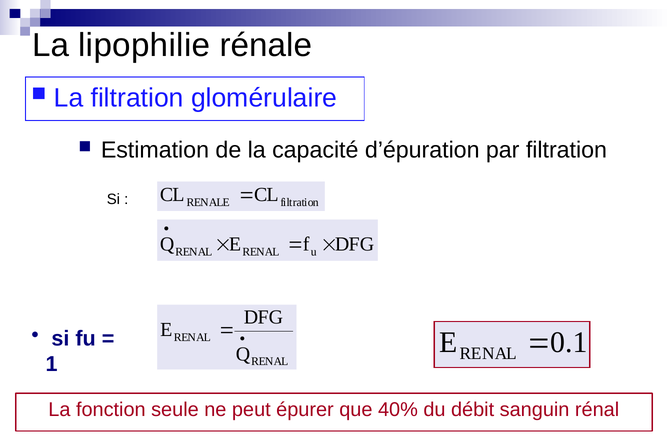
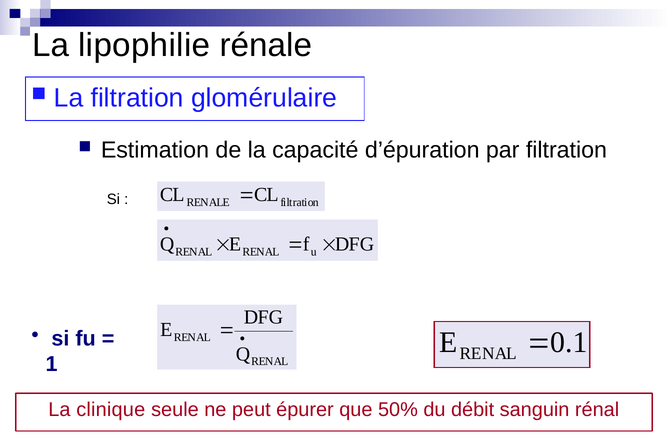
fonction: fonction -> clinique (111, 410)
40%: 40% -> 50% (398, 410)
